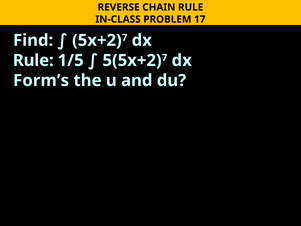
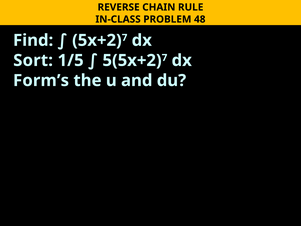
17: 17 -> 48 (200, 19)
Rule: Rule -> Sort (33, 60)
